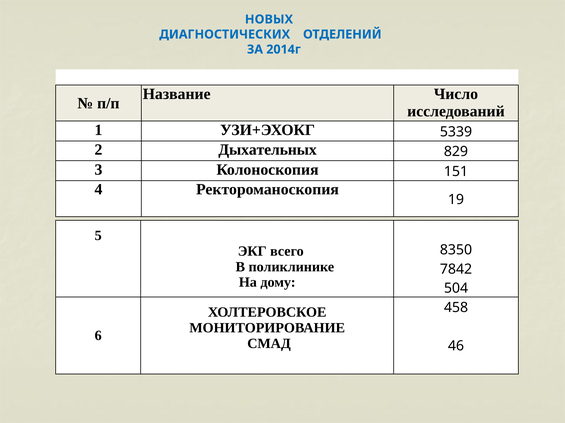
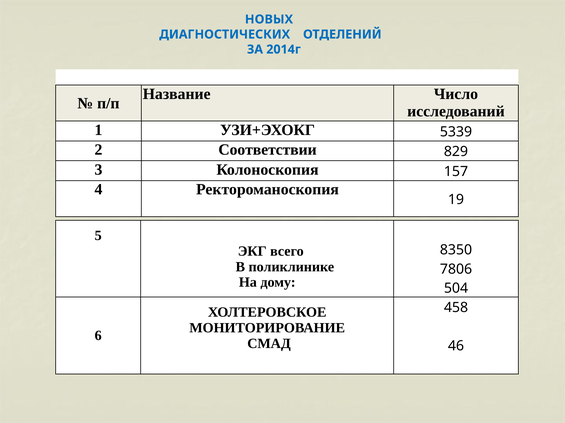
Дыхательных: Дыхательных -> Соответствии (268, 150)
151: 151 -> 157 (456, 172)
7842: 7842 -> 7806 (456, 270)
